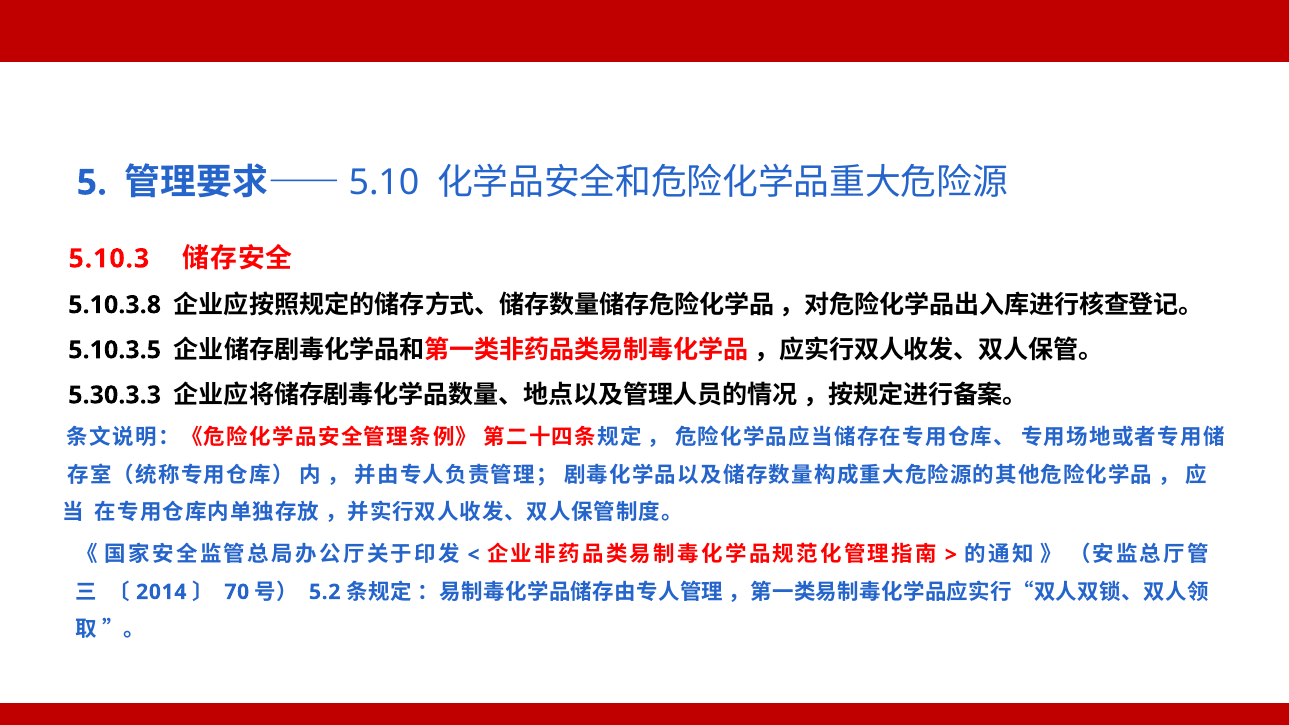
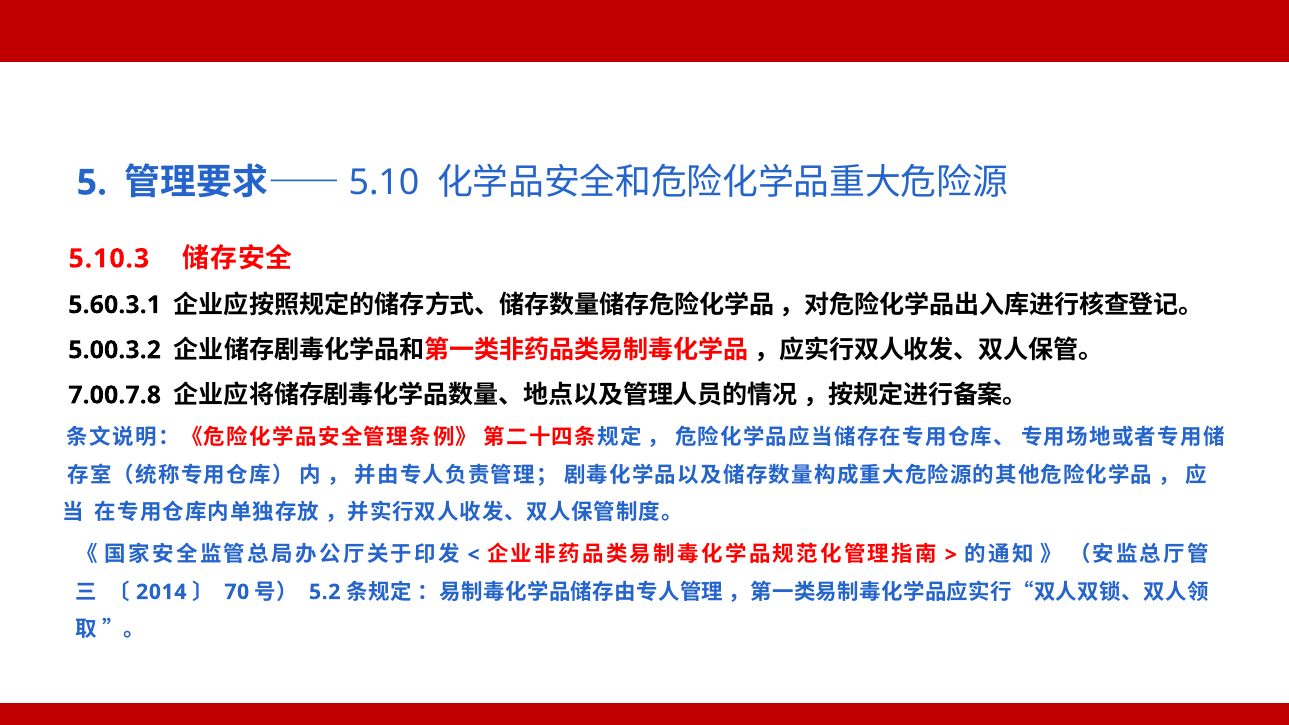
5.10.3.8: 5.10.3.8 -> 5.60.3.1 (115, 305)
5.10.3.5: 5.10.3.5 -> 5.00.3.2 (115, 350)
5.30.3.3: 5.30.3.3 -> 7.00.7.8 (115, 395)
